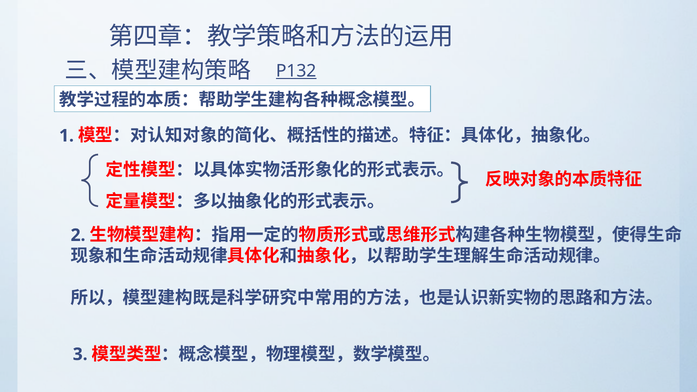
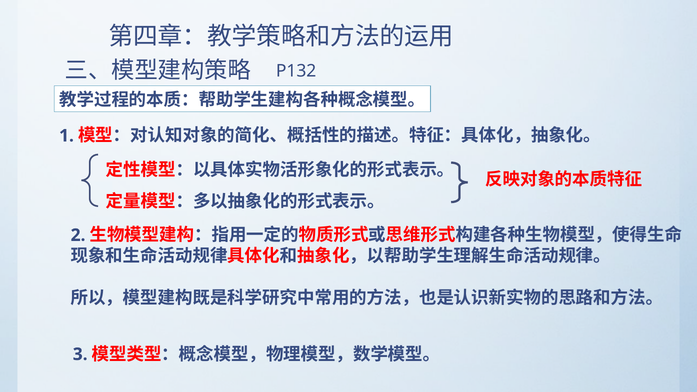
P132 underline: present -> none (296, 71)
